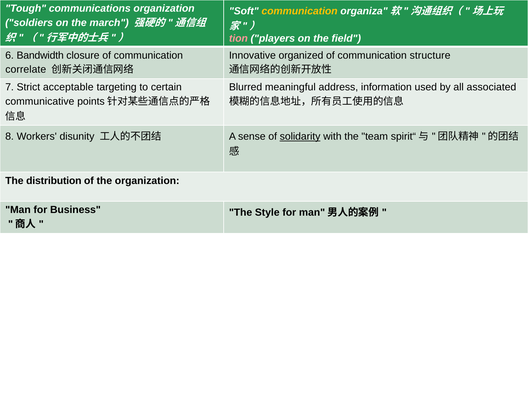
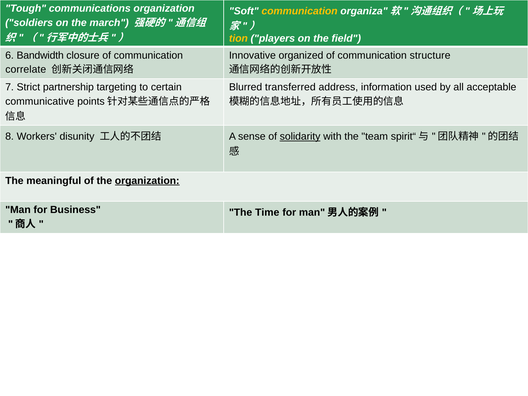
tion colour: pink -> yellow (238, 39)
acceptable: acceptable -> partnership (68, 87)
meaningful: meaningful -> transferred (290, 87)
associated: associated -> acceptable (491, 87)
distribution: distribution -> meaningful (54, 181)
organization underline: none -> present (147, 181)
Style: Style -> Time (267, 213)
